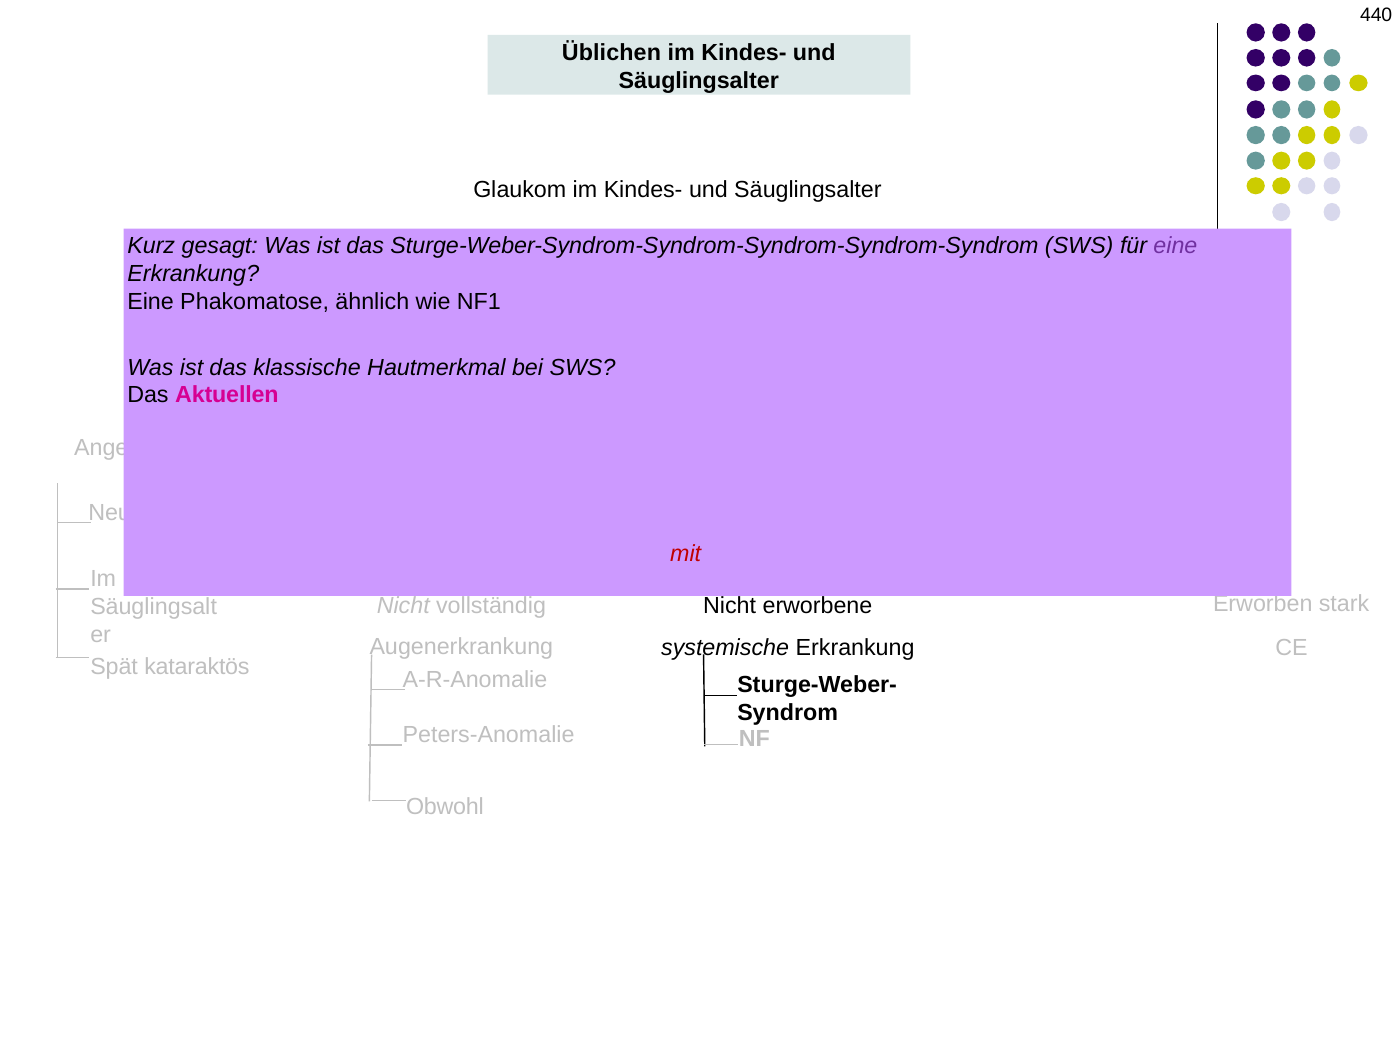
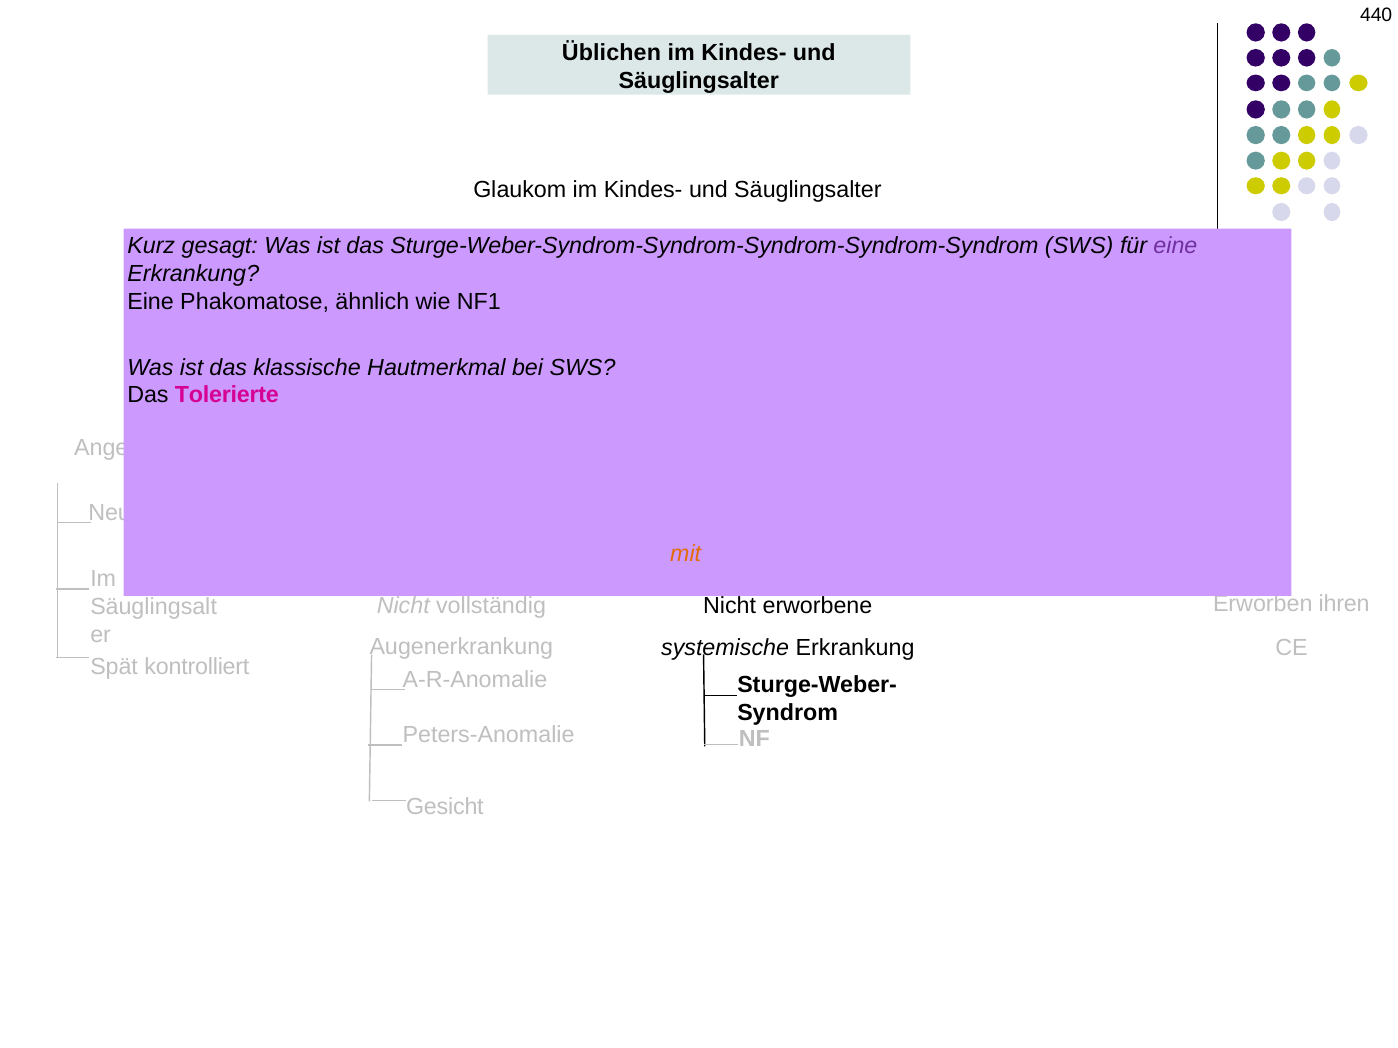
Aktuellen: Aktuellen -> Tolerierte (227, 395)
mit colour: red -> orange (686, 554)
stark: stark -> ihren (1344, 604)
kataraktös: kataraktös -> kontrolliert (197, 667)
Obwohl: Obwohl -> Gesicht (445, 807)
